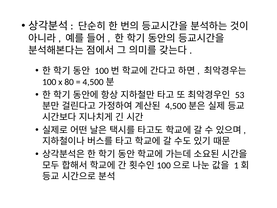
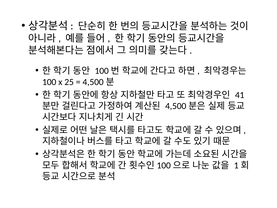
80: 80 -> 25 (69, 82)
53: 53 -> 41 (240, 95)
